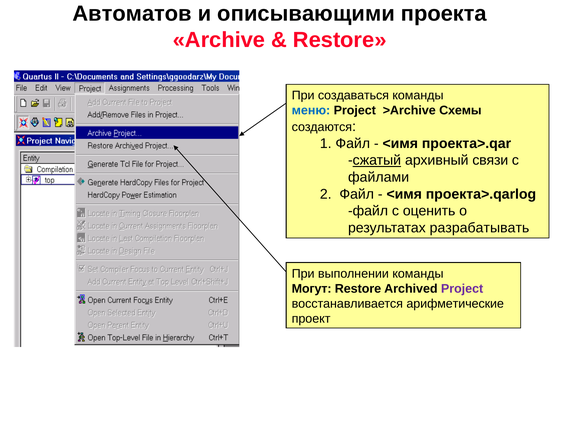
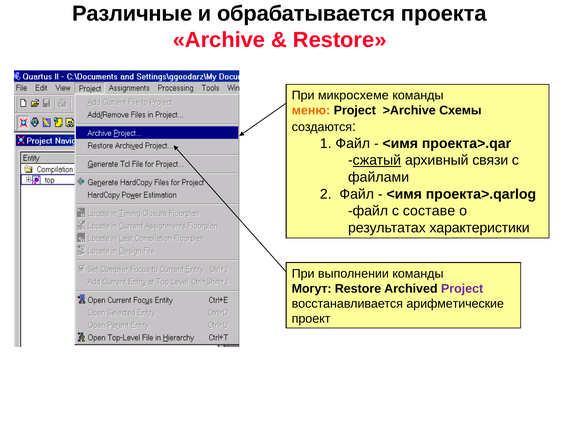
Автоматов: Автоматов -> Различные (132, 14)
описывающими: описывающими -> обрабатывается (306, 14)
создаваться: создаваться -> микросхеме (353, 96)
меню colour: blue -> orange (311, 111)
оценить: оценить -> составе (429, 211)
разрабатывать: разрабатывать -> характеристики (480, 228)
